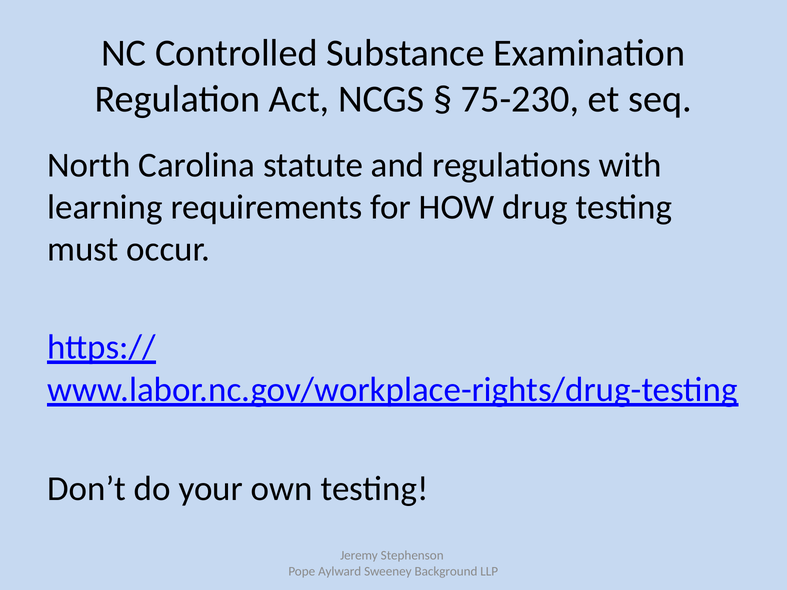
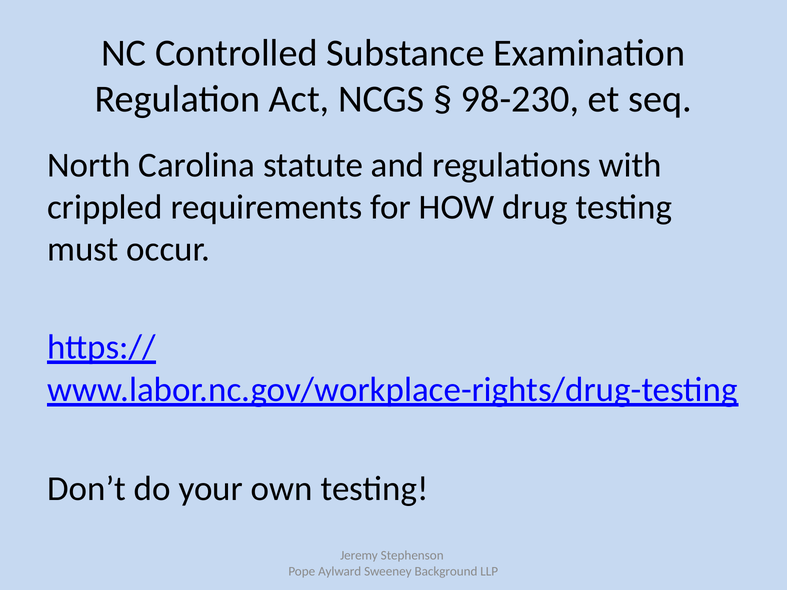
75-230: 75-230 -> 98-230 (520, 99)
learning: learning -> crippled (105, 207)
